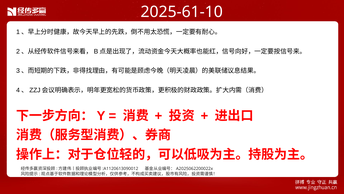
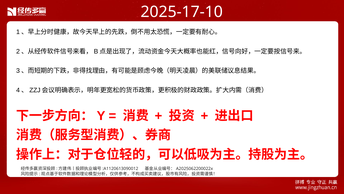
2025-61-10: 2025-61-10 -> 2025-17-10 (182, 12)
